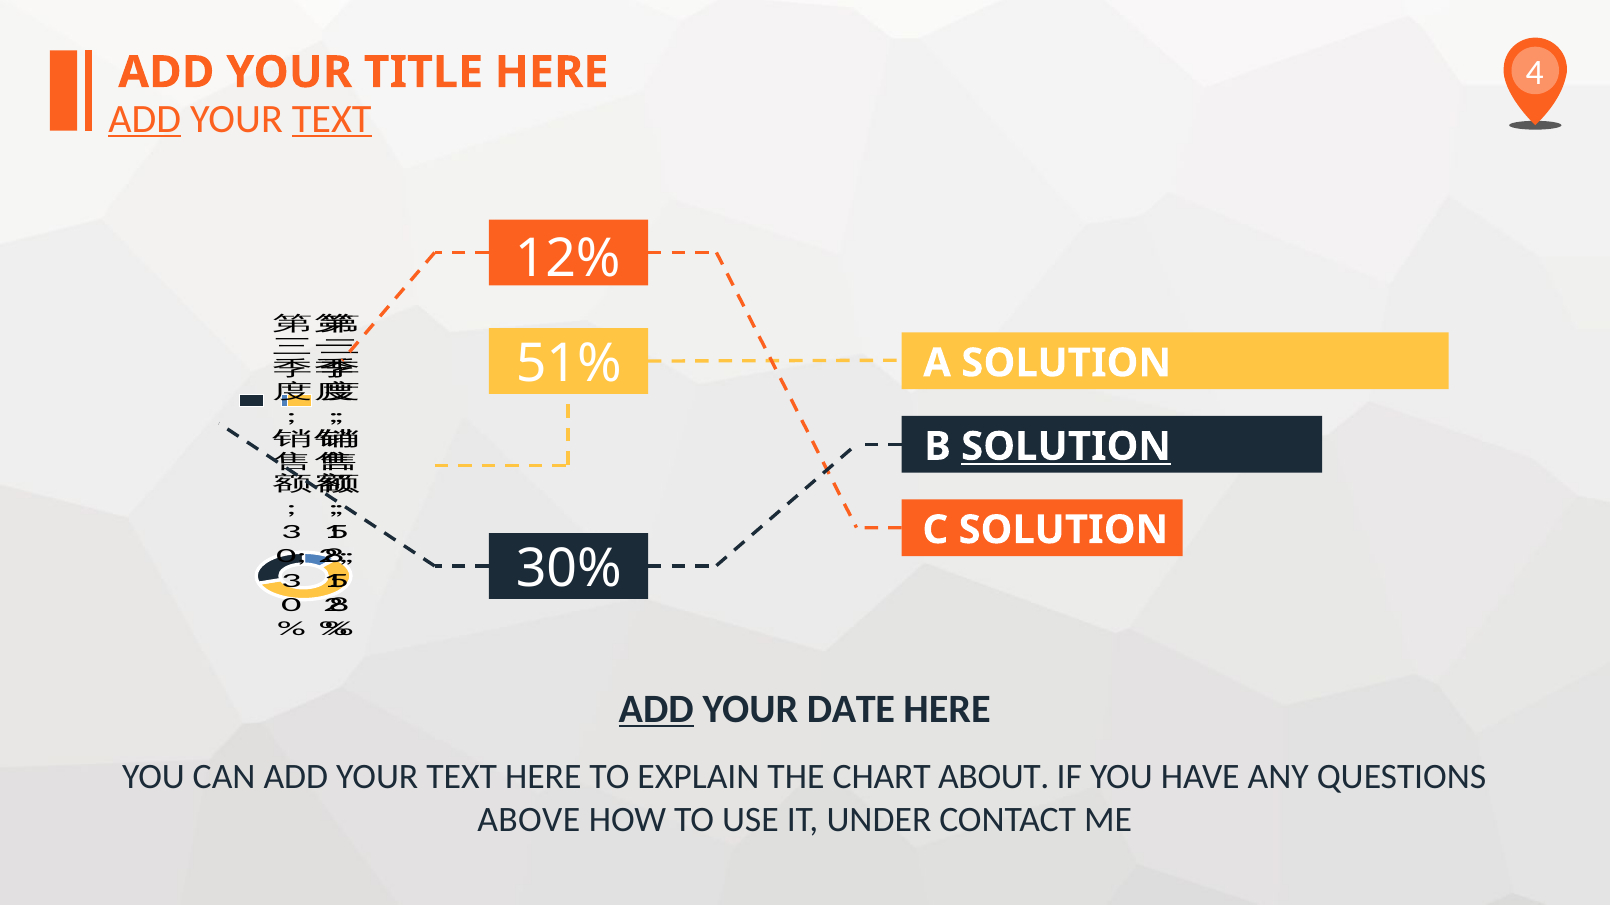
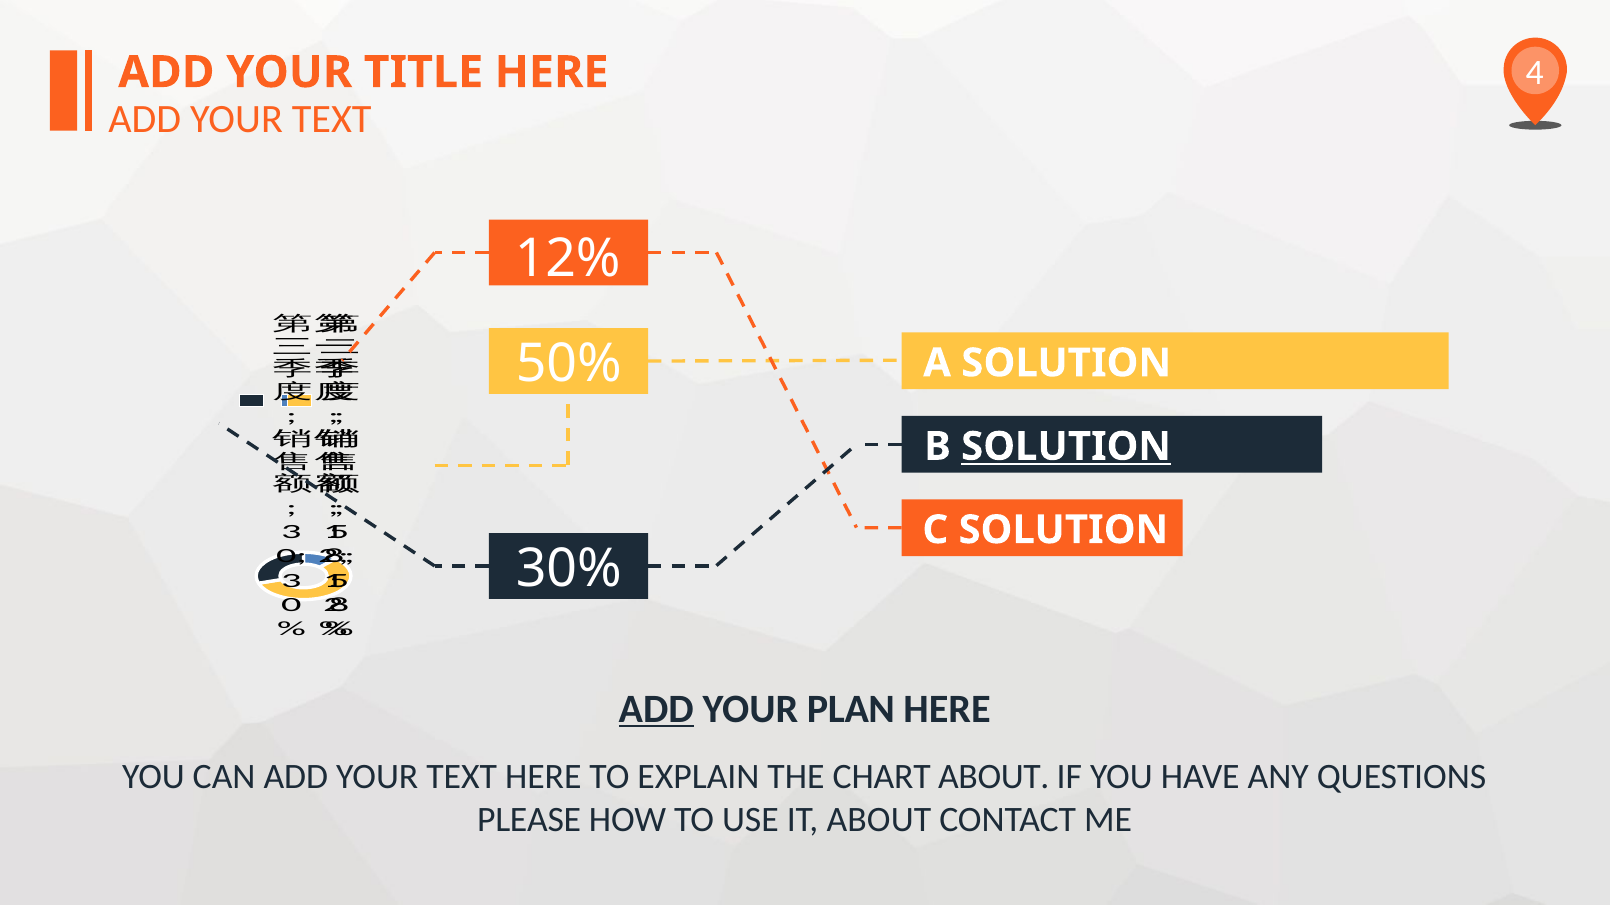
ADD underline: present -> none (145, 119)
TEXT underline: present -> none (332, 119)
51%: 51% -> 50% (569, 364)
DATE: DATE -> PLAN (851, 709)
ABOVE: ABOVE -> PLEASE (529, 820)
IT UNDER: UNDER -> ABOUT (879, 820)
